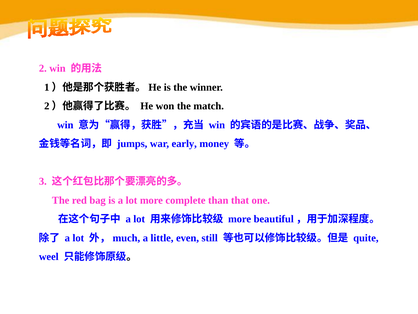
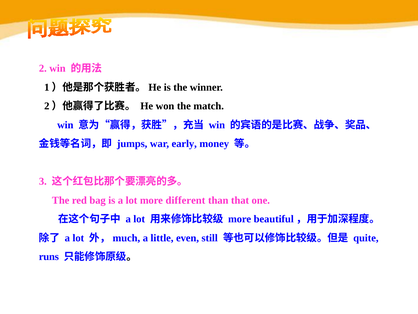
complete: complete -> different (185, 200)
weel: weel -> runs (49, 256)
